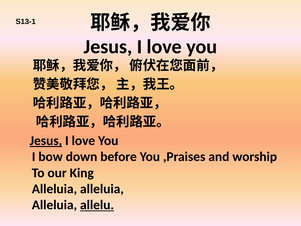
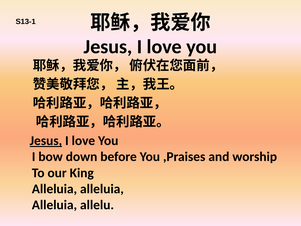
allelu underline: present -> none (97, 205)
